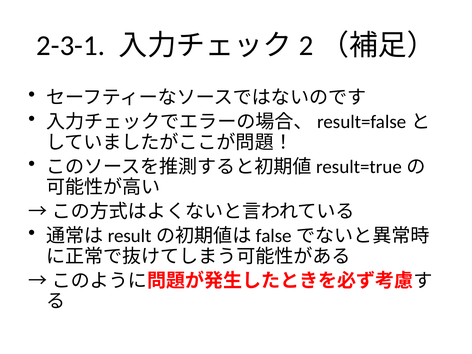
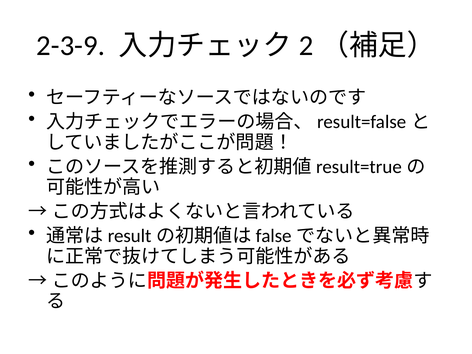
2-3-1: 2-3-1 -> 2-3-9 (71, 46)
